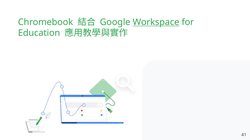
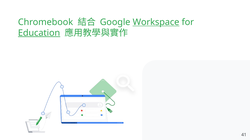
Education underline: none -> present (39, 33)
